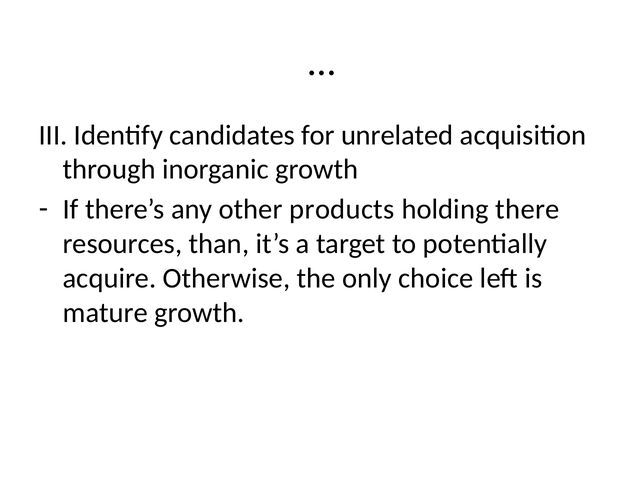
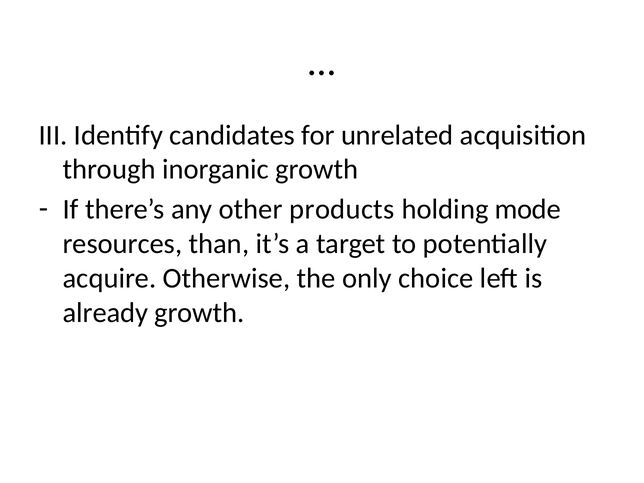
there: there -> mode (528, 210)
mature: mature -> already (105, 313)
